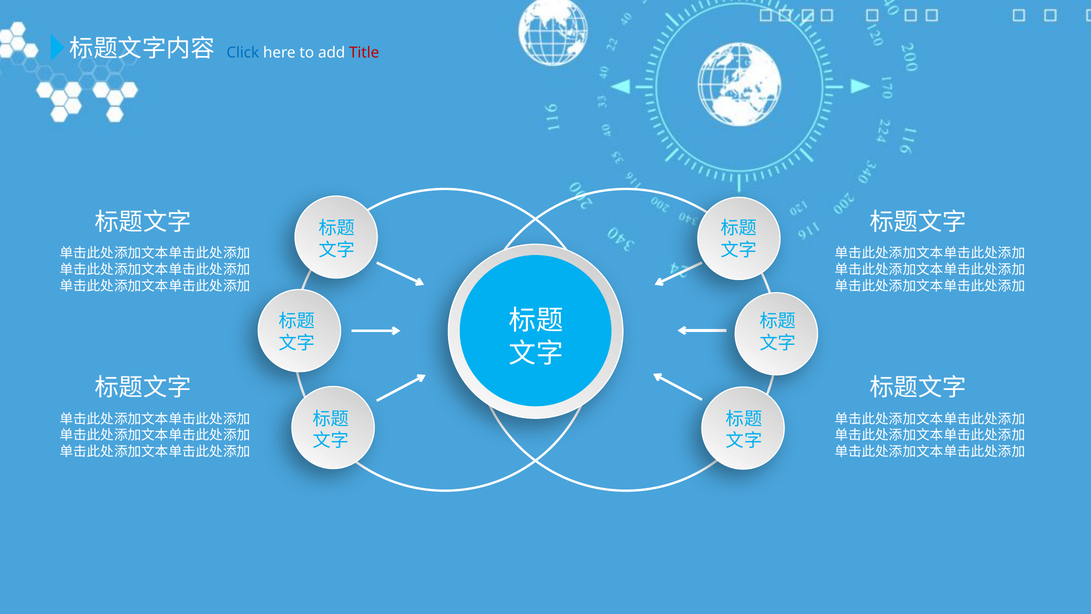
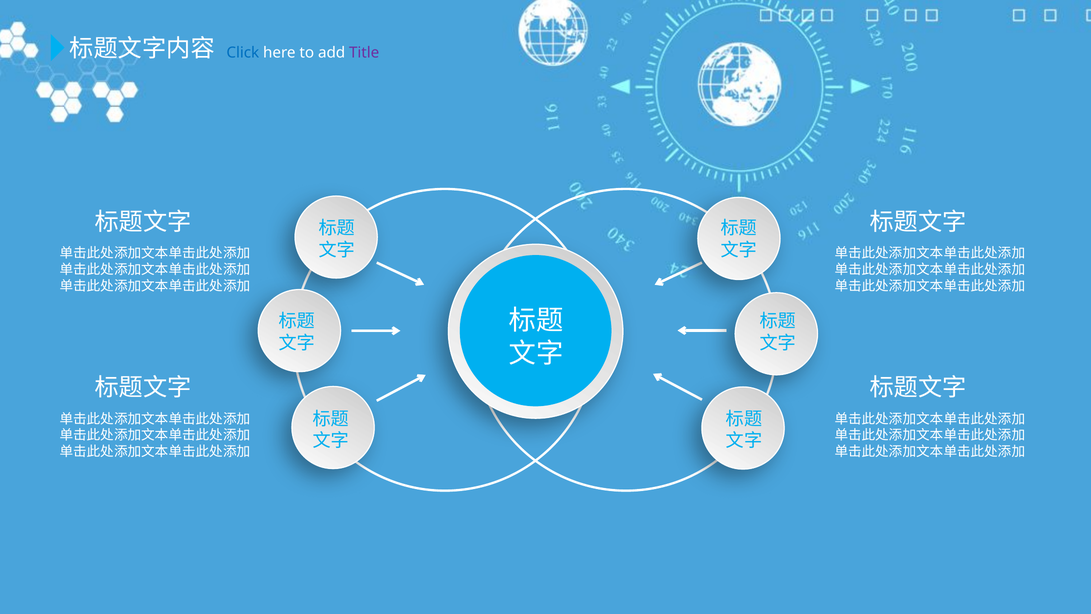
Title colour: red -> purple (364, 53)
